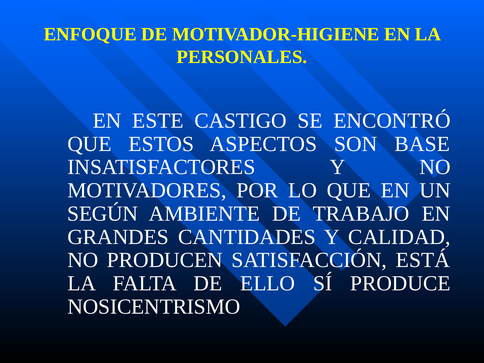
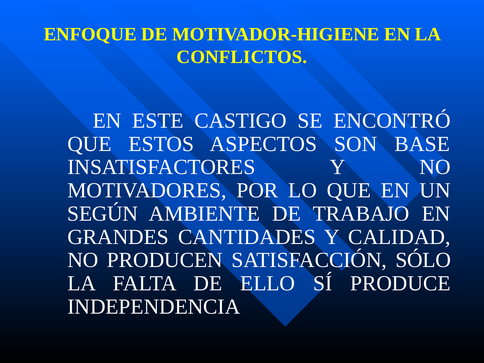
PERSONALES: PERSONALES -> CONFLICTOS (242, 57)
ESTÁ: ESTÁ -> SÓLO (423, 260)
NOSICENTRISMO: NOSICENTRISMO -> INDEPENDENCIA (154, 307)
